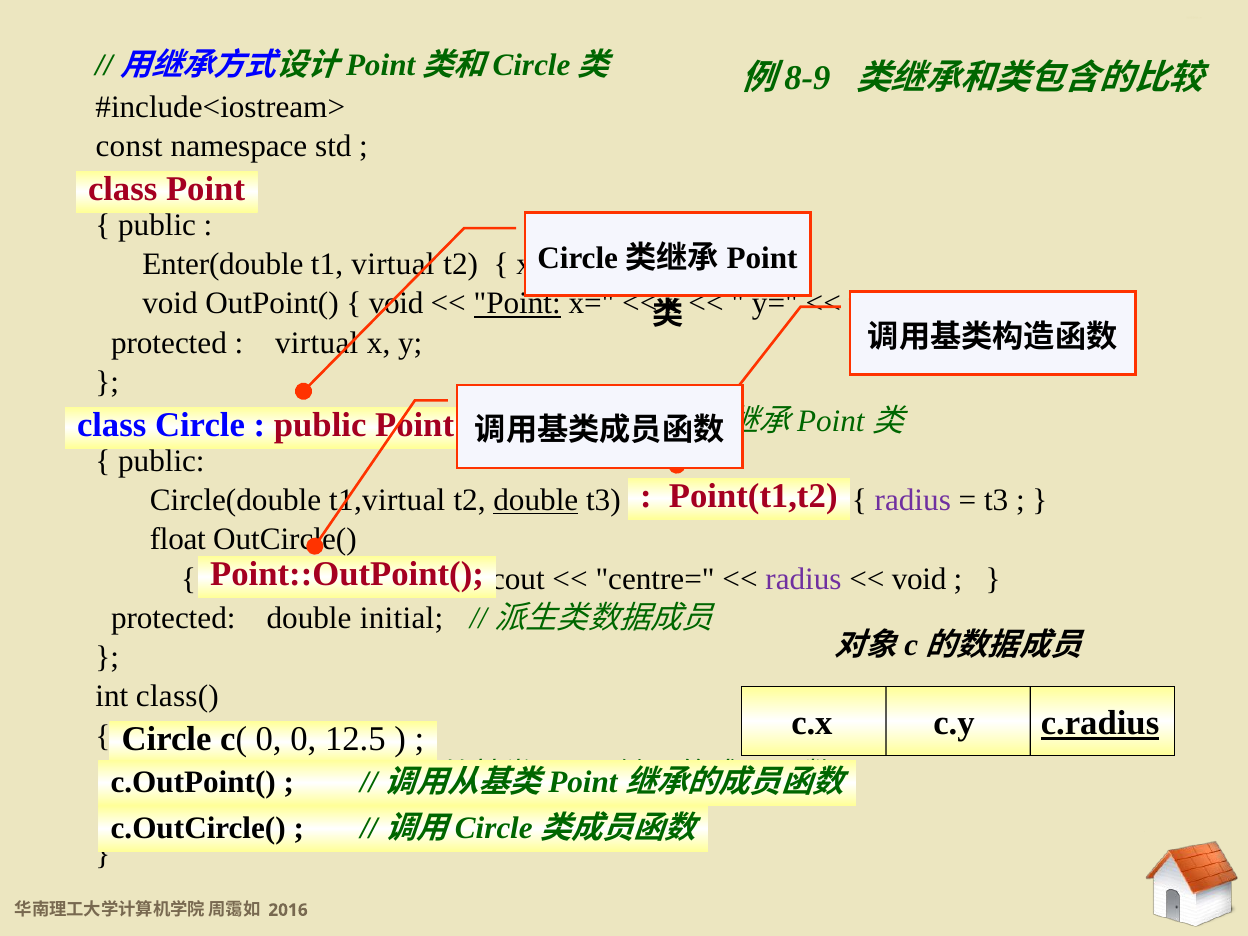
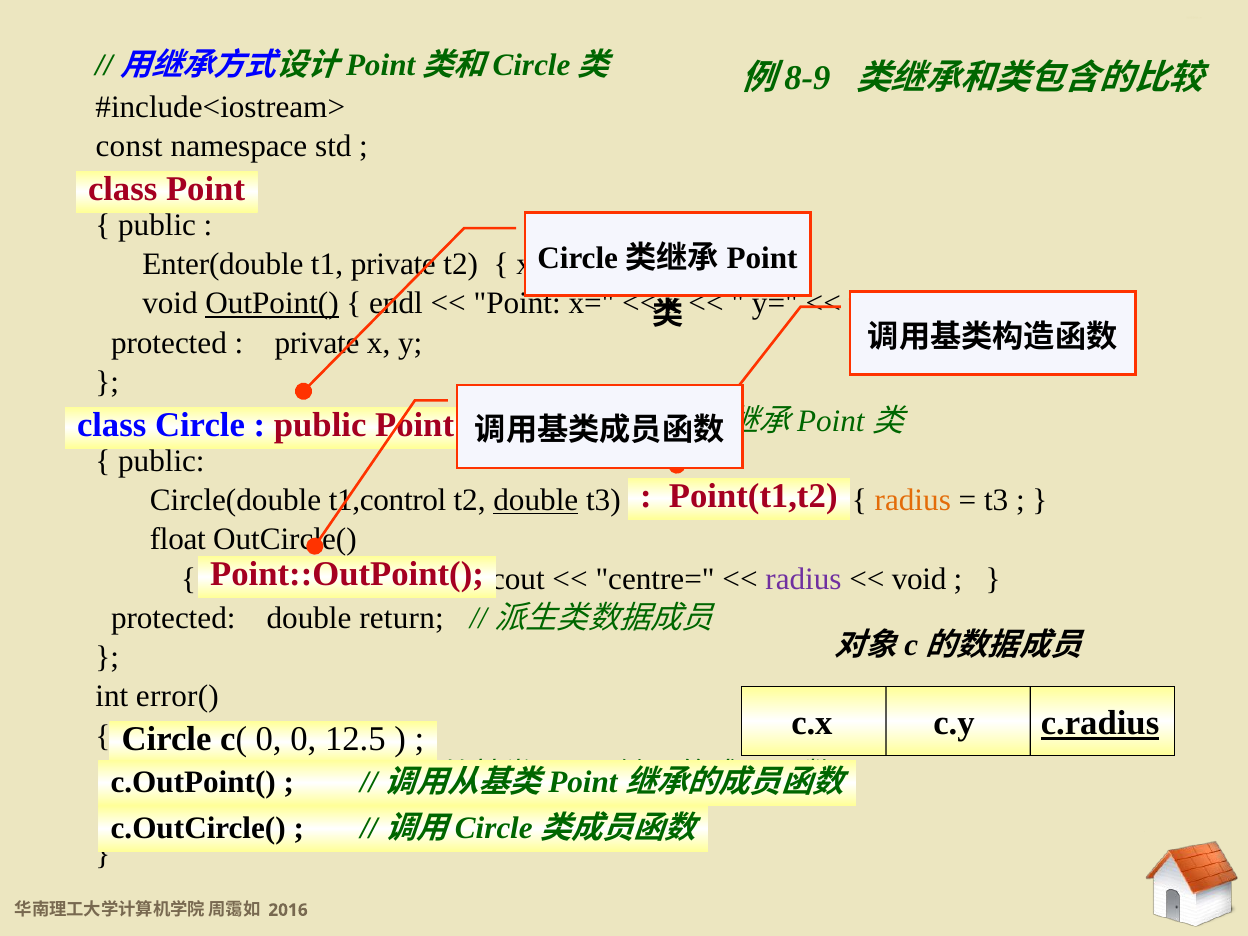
t1 virtual: virtual -> private (393, 264)
OutPoint( underline: none -> present (272, 304)
void: void -> endl (396, 304)
Point underline: present -> none (517, 304)
virtual: virtual -> private (317, 343)
t1,virtual: t1,virtual -> t1,control (388, 500)
radius colour: purple -> orange (913, 500)
initial: initial -> return (402, 618)
class(: class( -> error( (177, 697)
